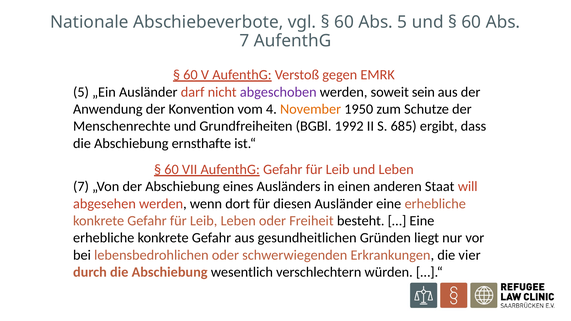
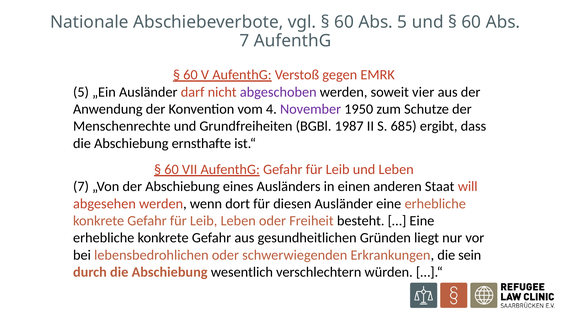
sein: sein -> vier (423, 92)
November colour: orange -> purple (311, 109)
1992: 1992 -> 1987 (349, 126)
vier: vier -> sein (470, 255)
